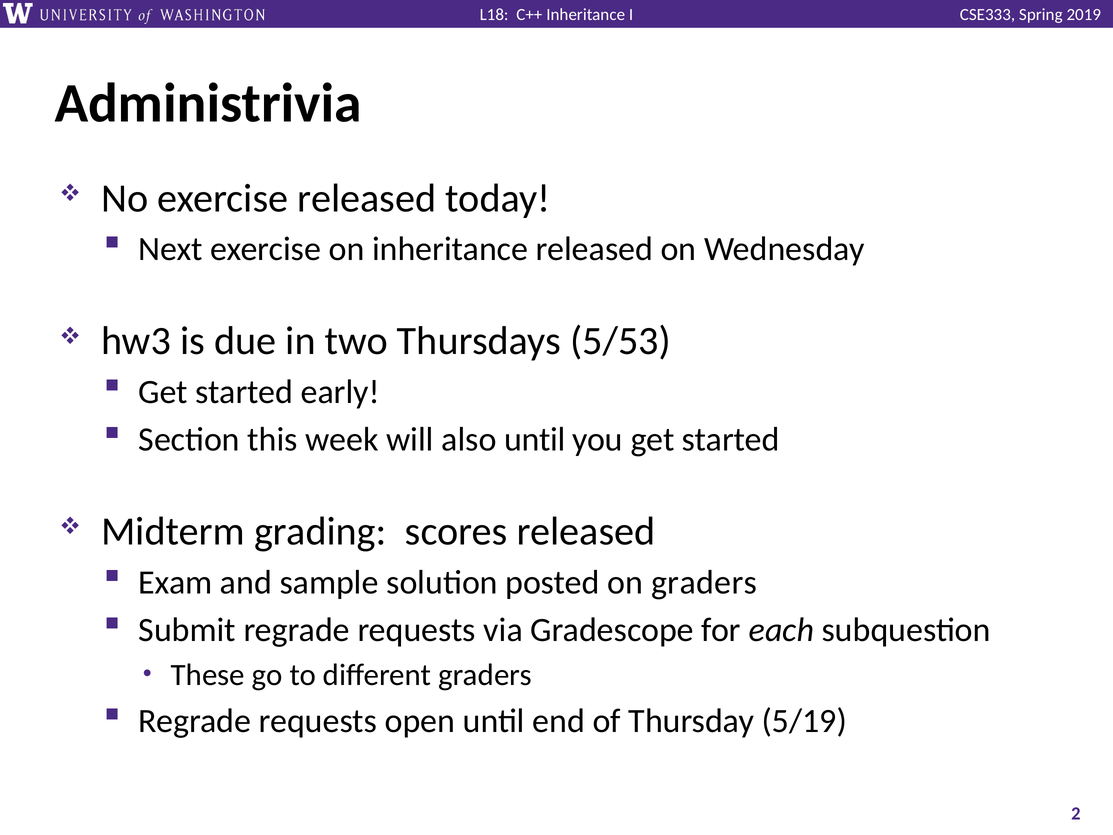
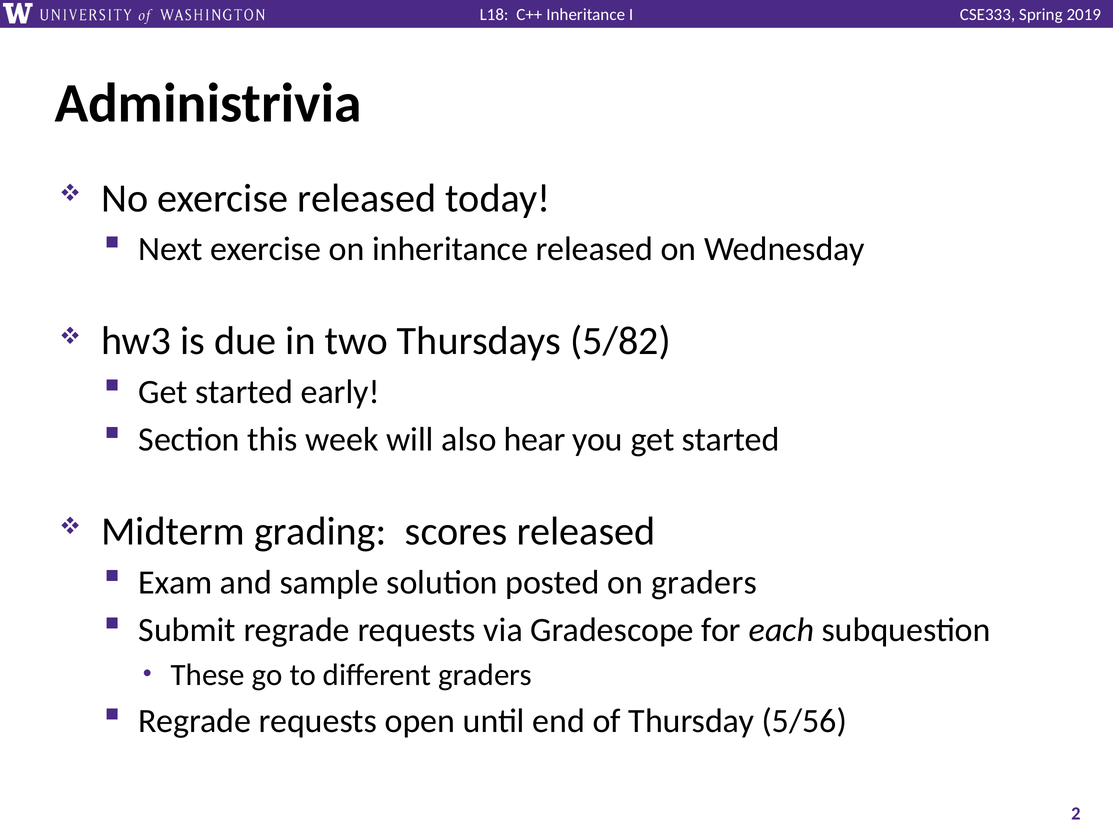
5/53: 5/53 -> 5/82 (620, 341)
also until: until -> hear (535, 440)
5/19: 5/19 -> 5/56 (804, 721)
